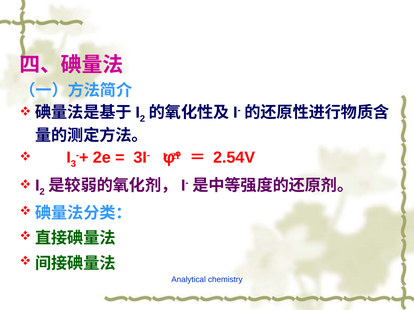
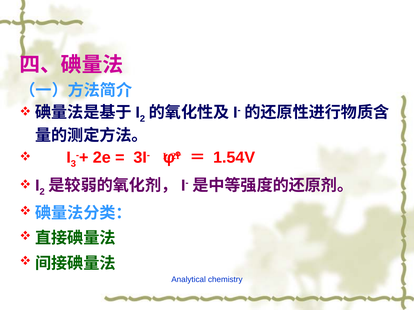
2.54V: 2.54V -> 1.54V (234, 158)
